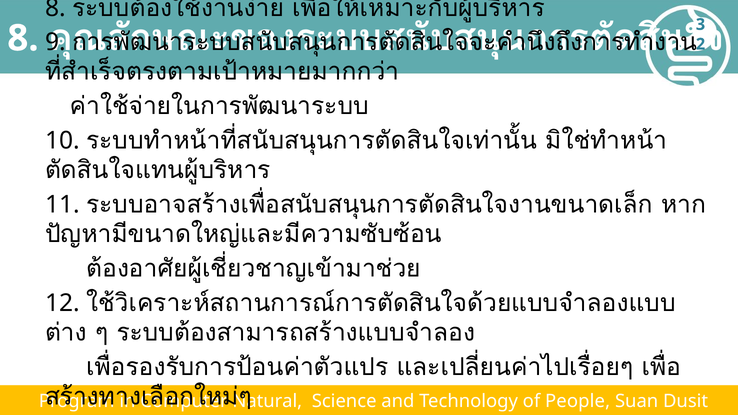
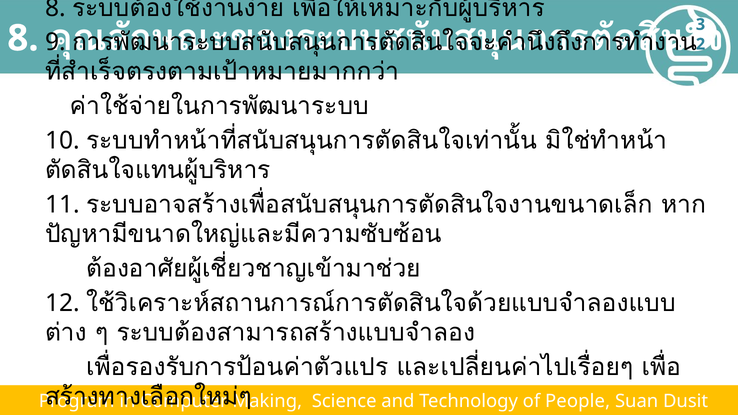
Natural: Natural -> Making (267, 401)
